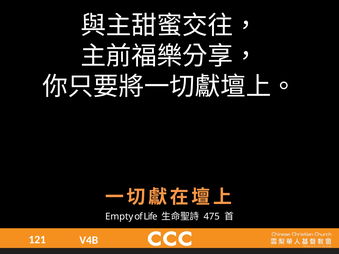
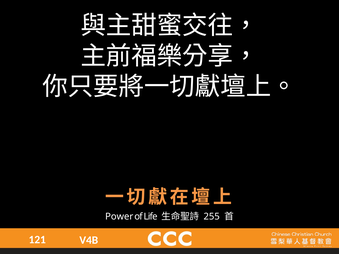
Empty: Empty -> Power (119, 217)
475: 475 -> 255 (212, 217)
